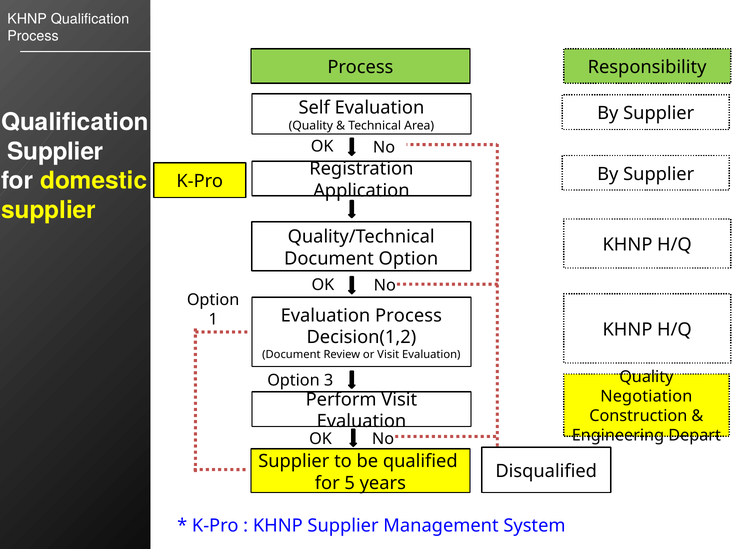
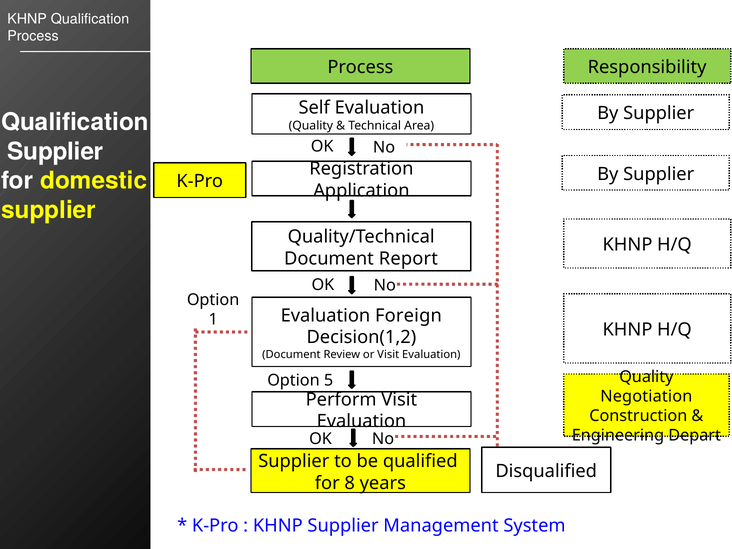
Document Option: Option -> Report (408, 259)
Evaluation Process: Process -> Foreign (408, 315)
3: 3 -> 5 (329, 380)
5: 5 -> 8 (350, 483)
